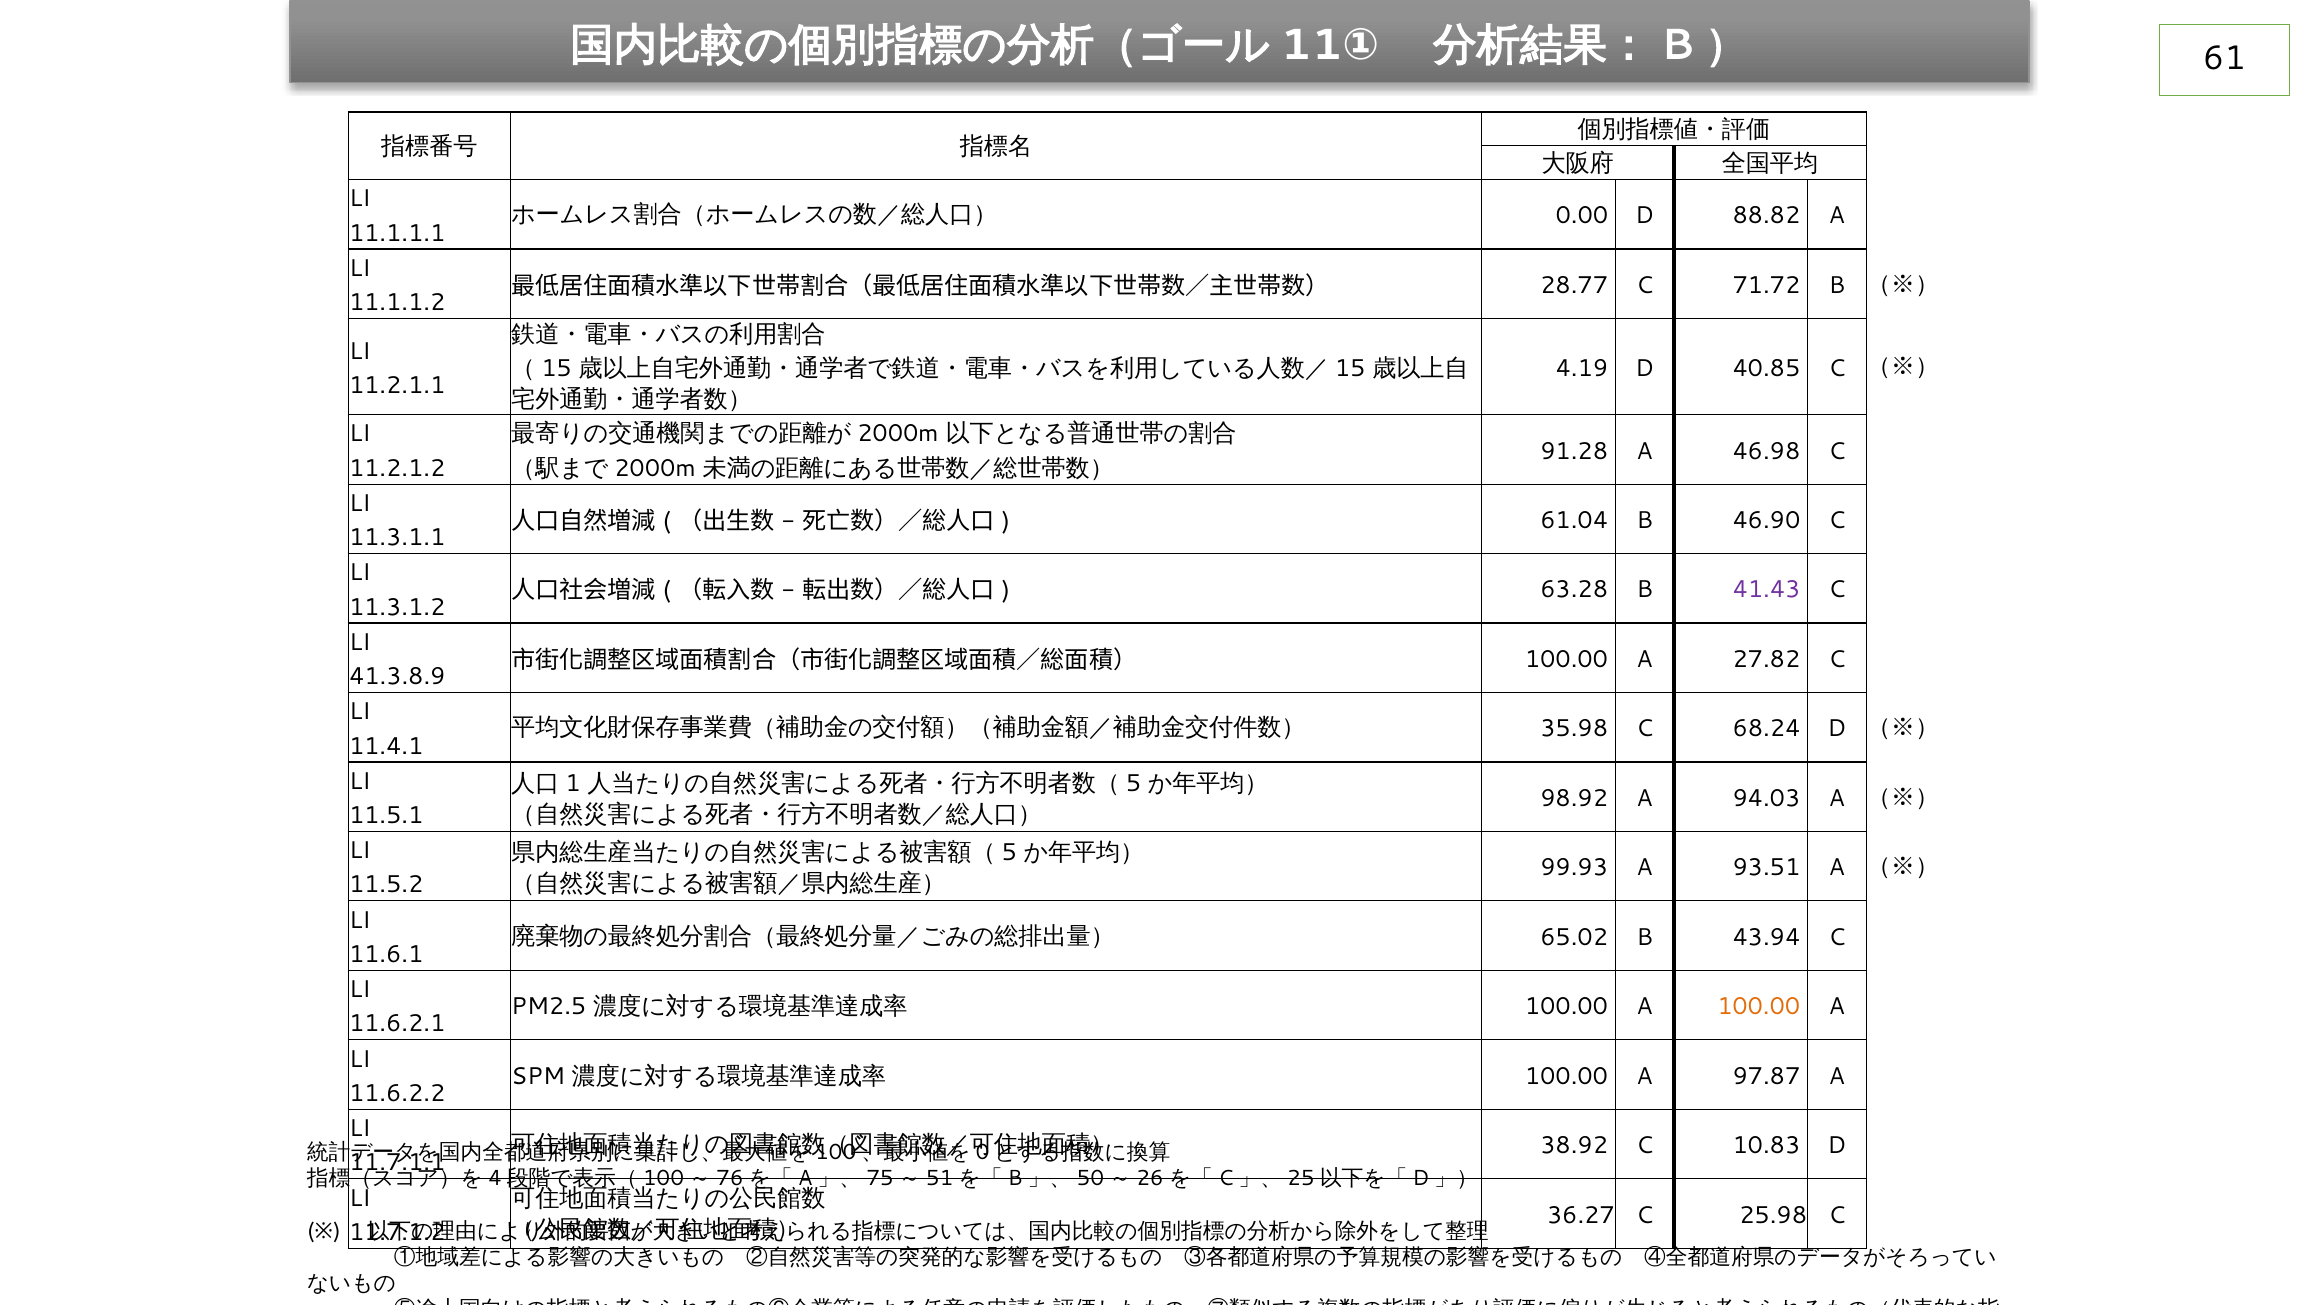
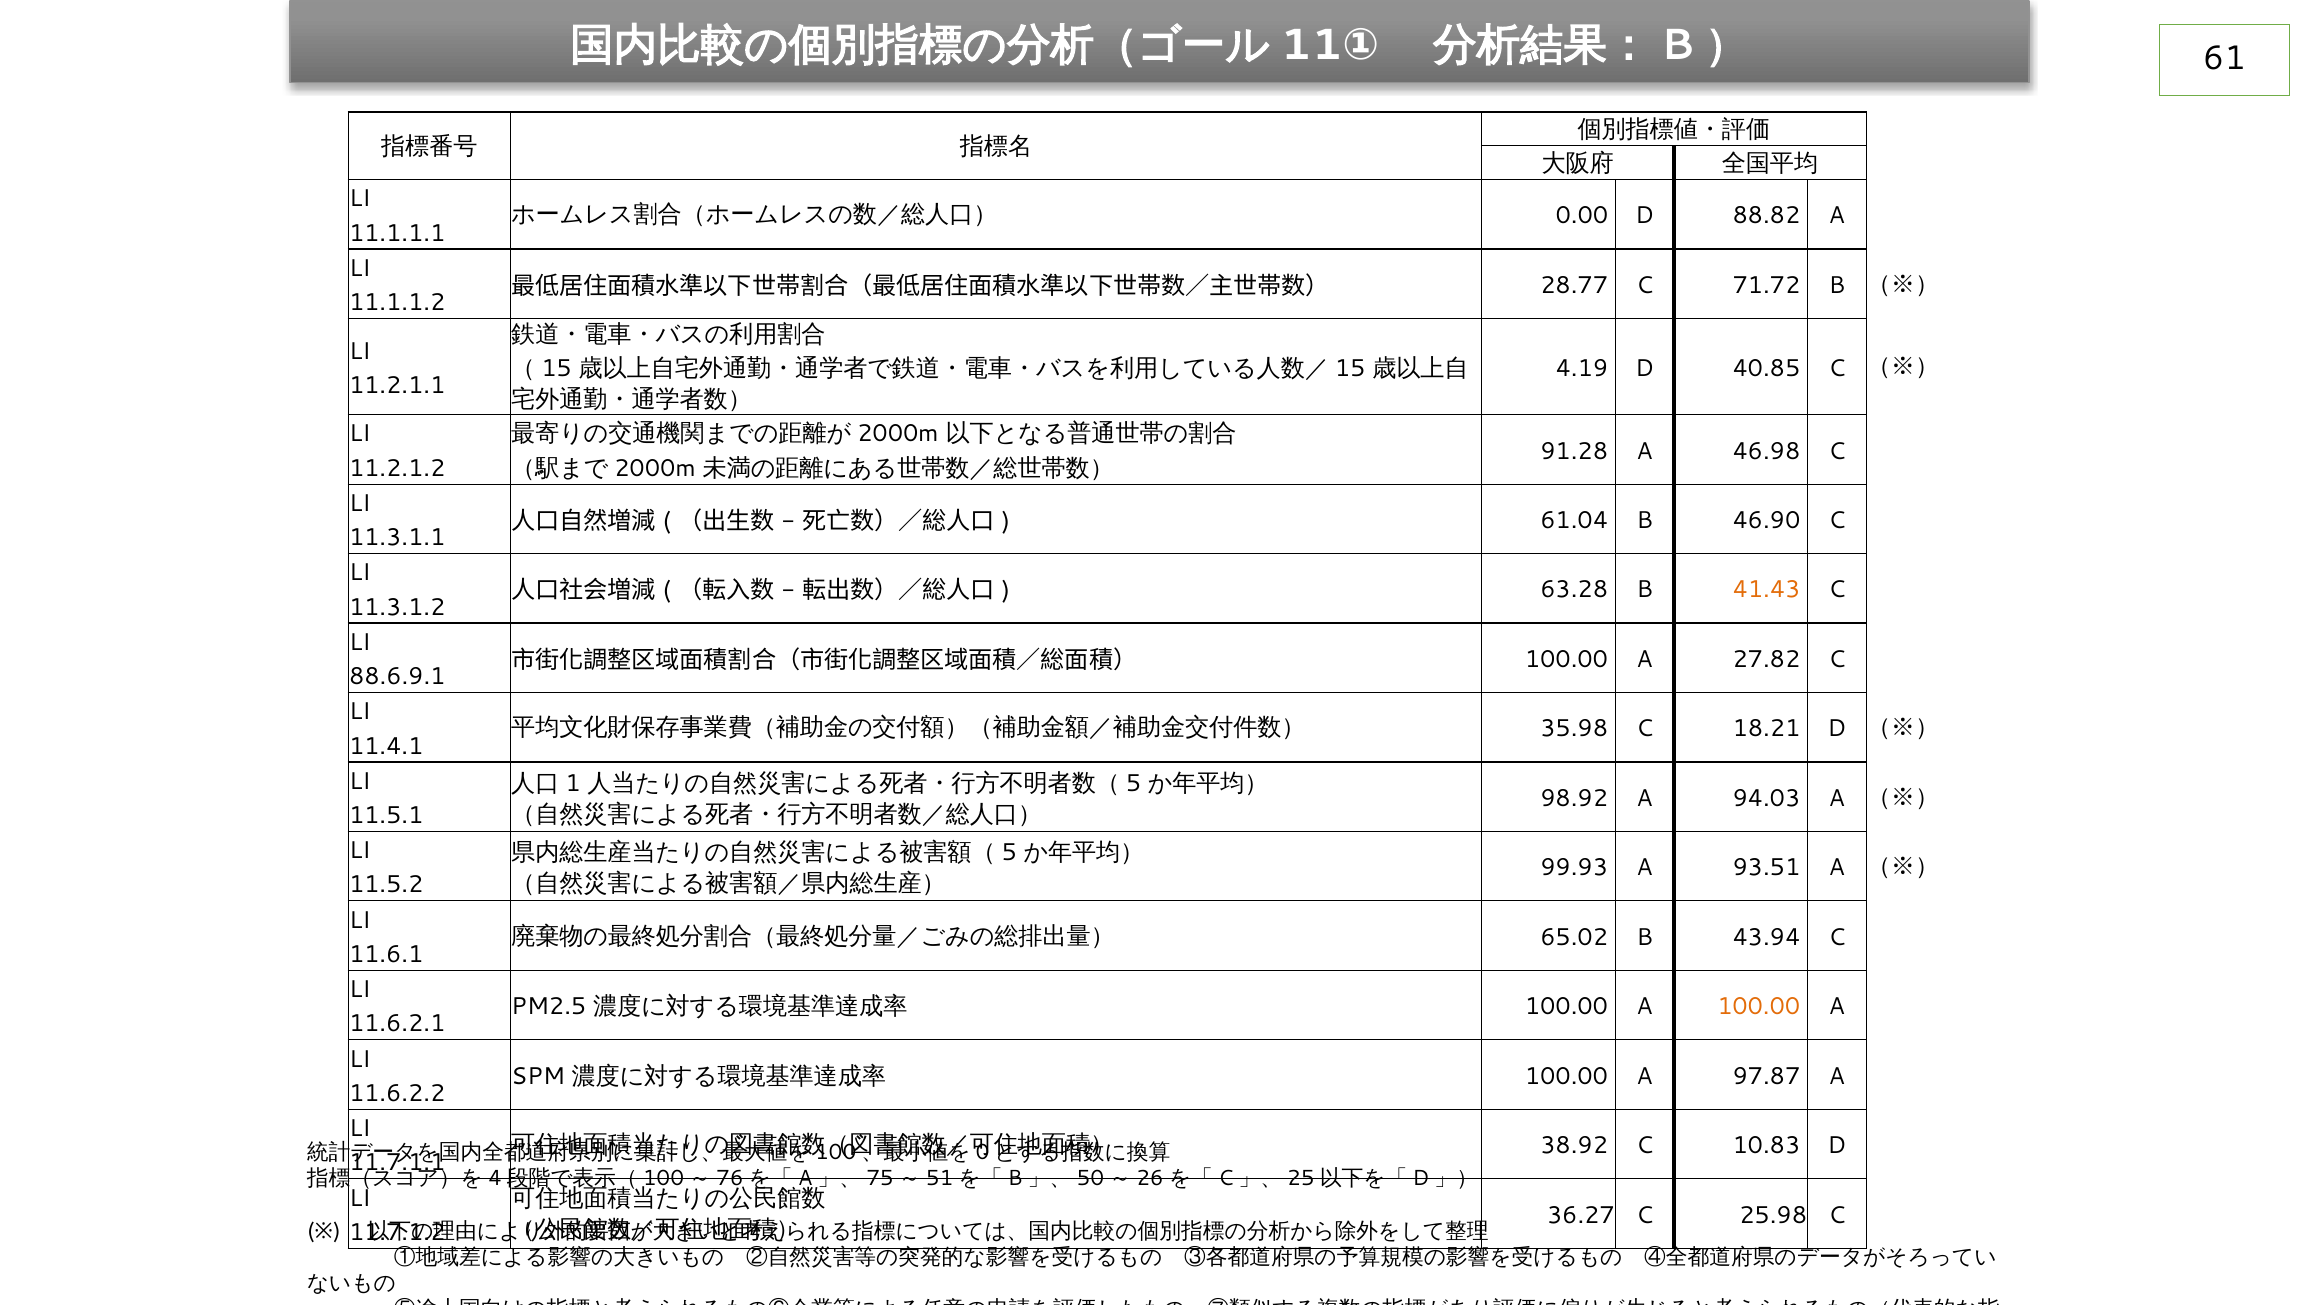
41.43 colour: purple -> orange (1767, 590)
41.3.8.9: 41.3.8.9 -> 88.6.9.1 (397, 676)
68.24: 68.24 -> 18.21 (1767, 729)
